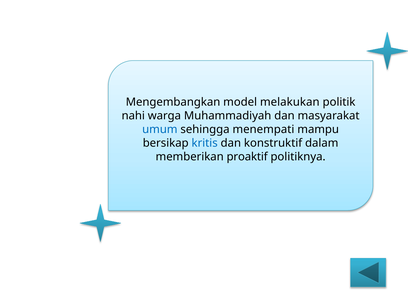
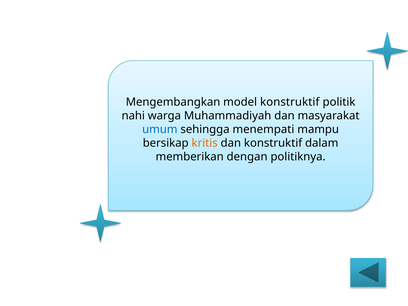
model melakukan: melakukan -> konstruktif (290, 102)
kritis colour: blue -> orange (205, 143)
proaktif: proaktif -> dengan (247, 157)
